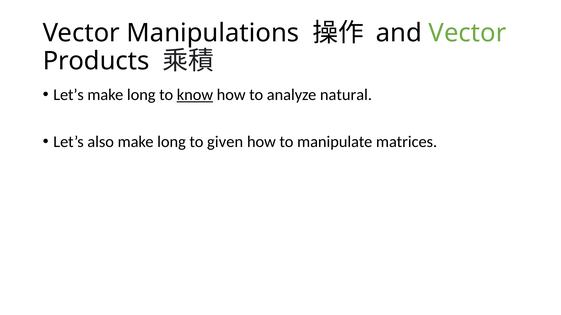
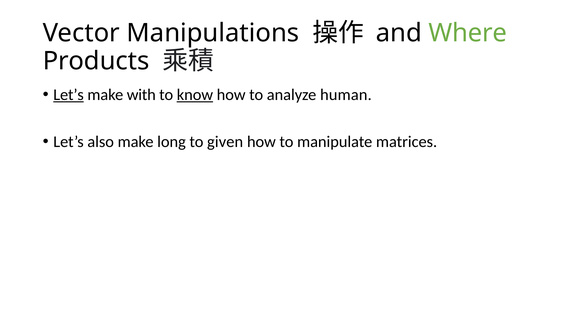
and Vector: Vector -> Where (468, 33)
Let’s underline: none -> present (69, 95)
long: long -> with (141, 95)
natural: natural -> human (346, 95)
